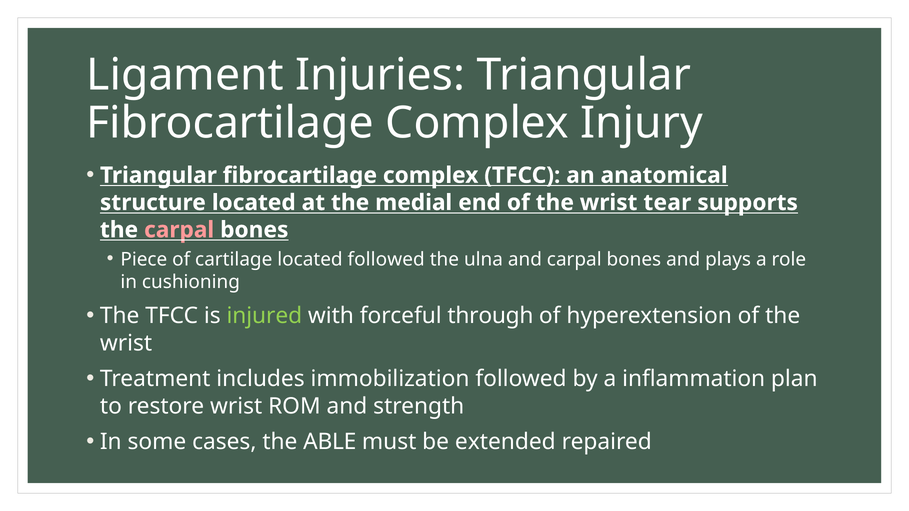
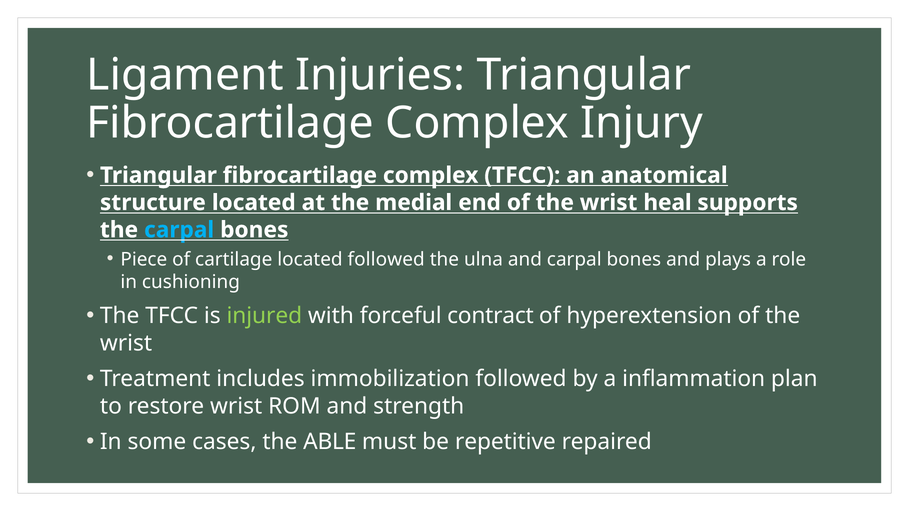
tear: tear -> heal (668, 203)
carpal colour: pink -> light blue (179, 230)
through: through -> contract (490, 316)
extended: extended -> repetitive (505, 442)
